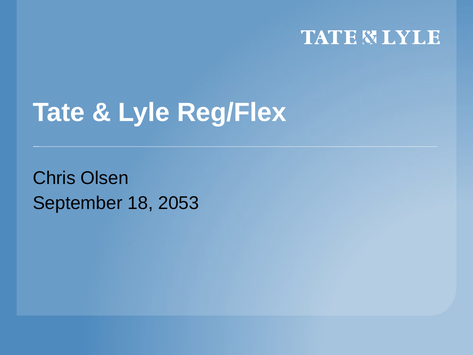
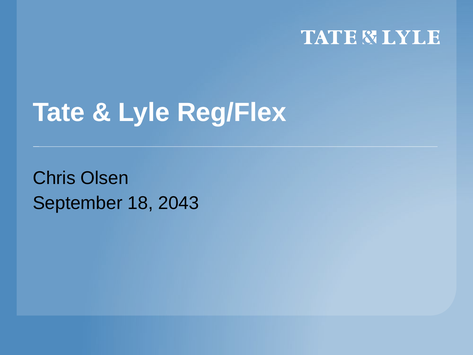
2053: 2053 -> 2043 (179, 203)
